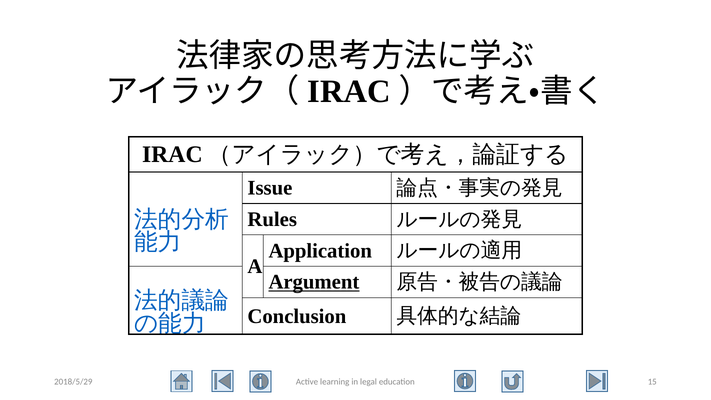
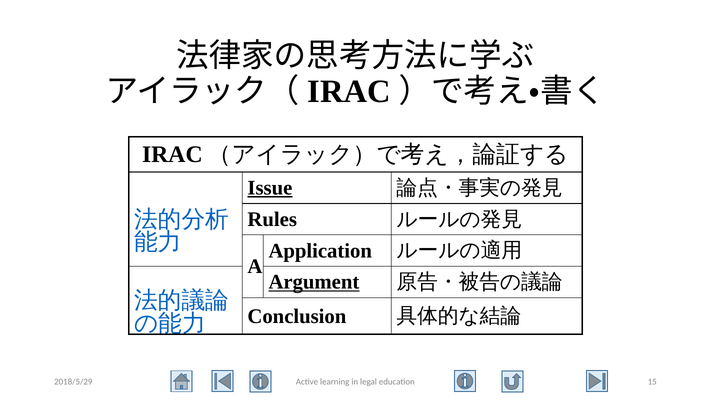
Issue underline: none -> present (270, 188)
